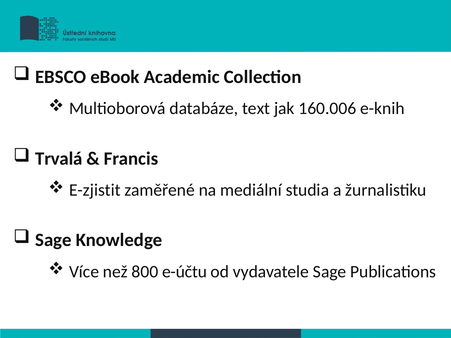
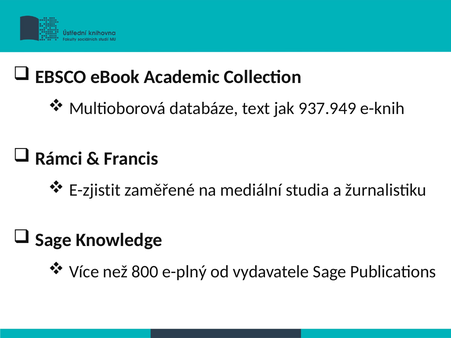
160.006: 160.006 -> 937.949 (327, 109)
Trvalá: Trvalá -> Rámci (59, 159)
e-účtu: e-účtu -> e-plný (184, 272)
